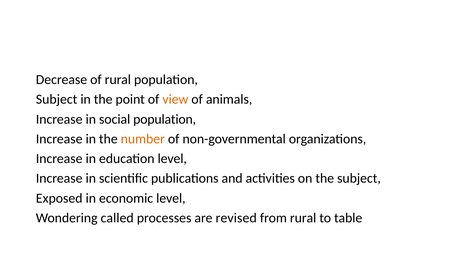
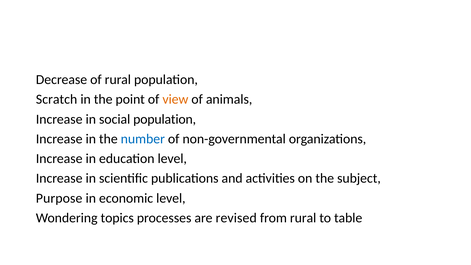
Subject: Subject -> Scratch (57, 99)
number colour: orange -> blue (143, 139)
Exposed: Exposed -> Purpose (59, 198)
called: called -> topics (117, 218)
